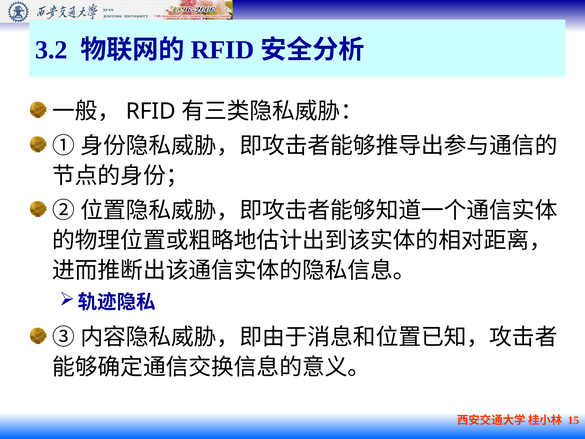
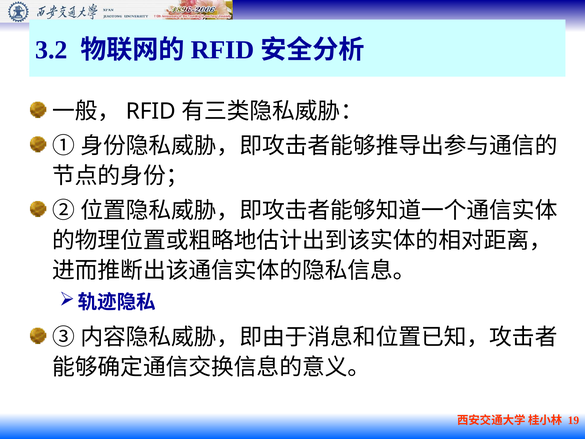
15: 15 -> 19 (573, 420)
